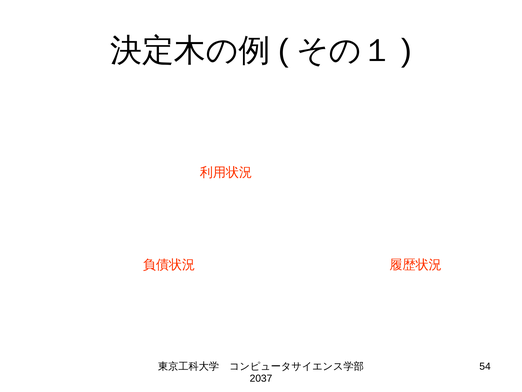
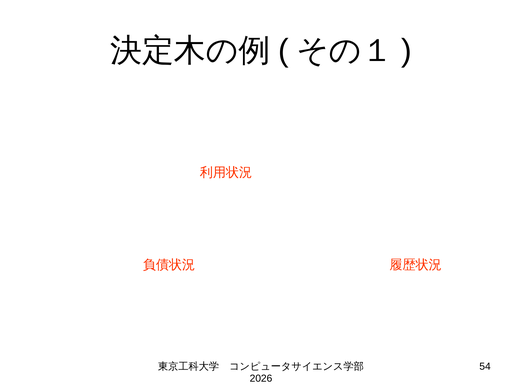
2037: 2037 -> 2026 (261, 378)
